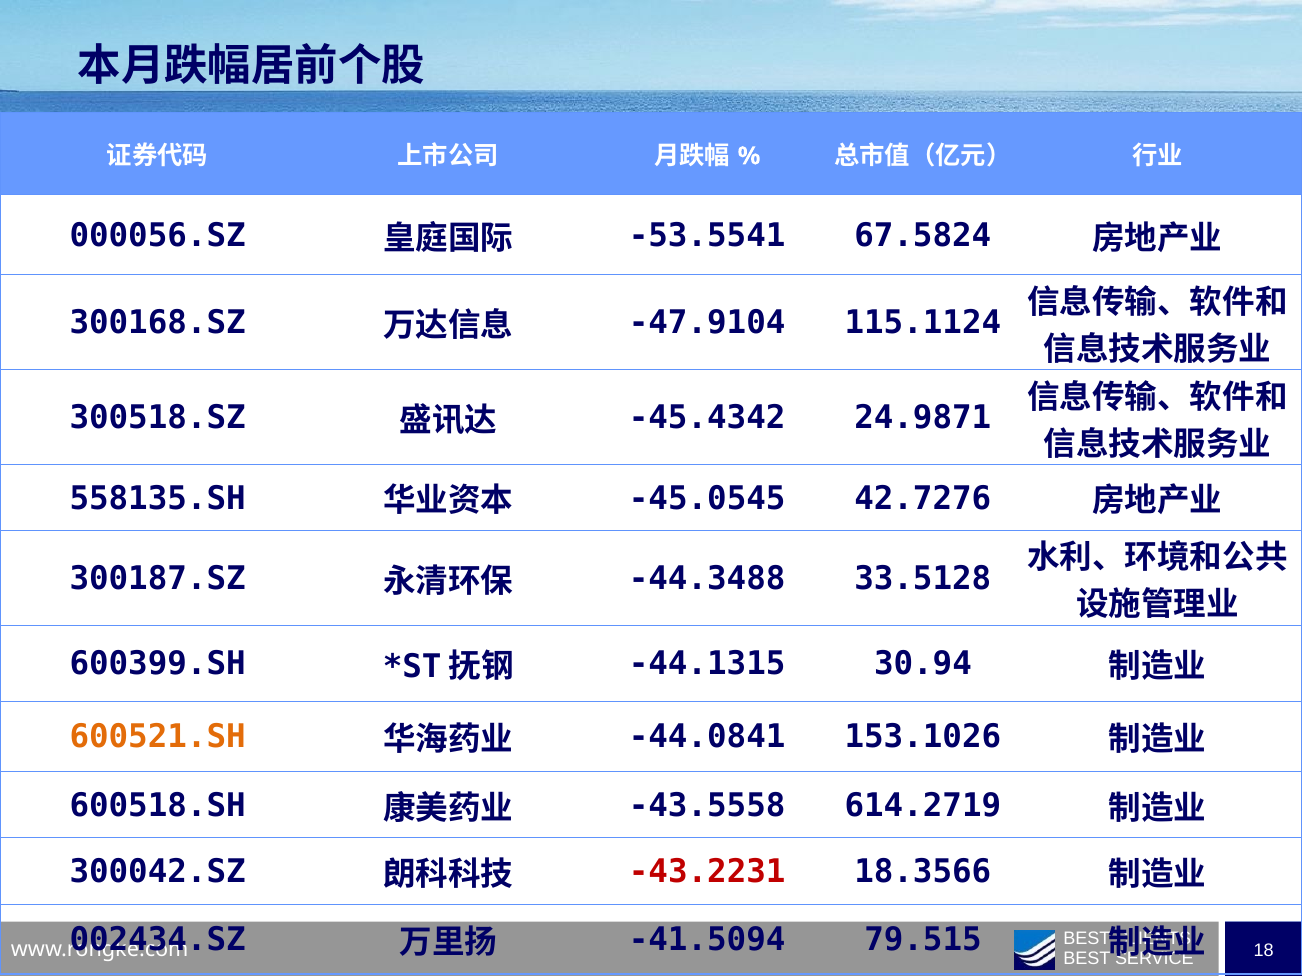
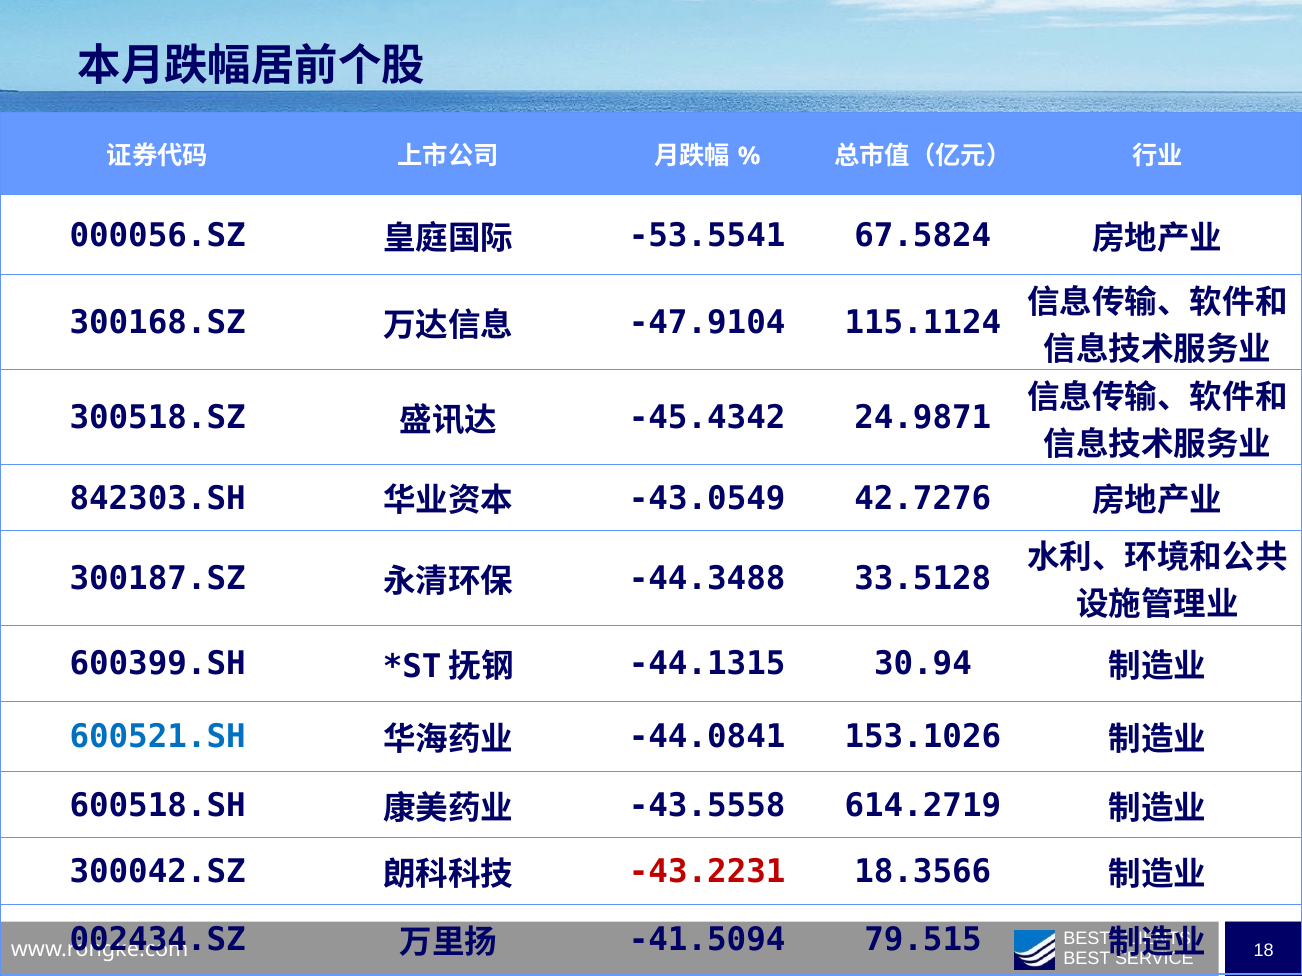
558135.SH: 558135.SH -> 842303.SH (158, 499)
-45.0545: -45.0545 -> -43.0549 (707, 499)
600521.SH colour: orange -> blue (158, 738)
